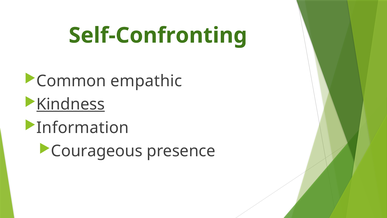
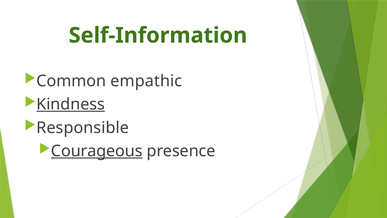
Self-Confronting: Self-Confronting -> Self-Information (158, 35)
Information: Information -> Responsible (83, 128)
Courageous underline: none -> present (97, 151)
